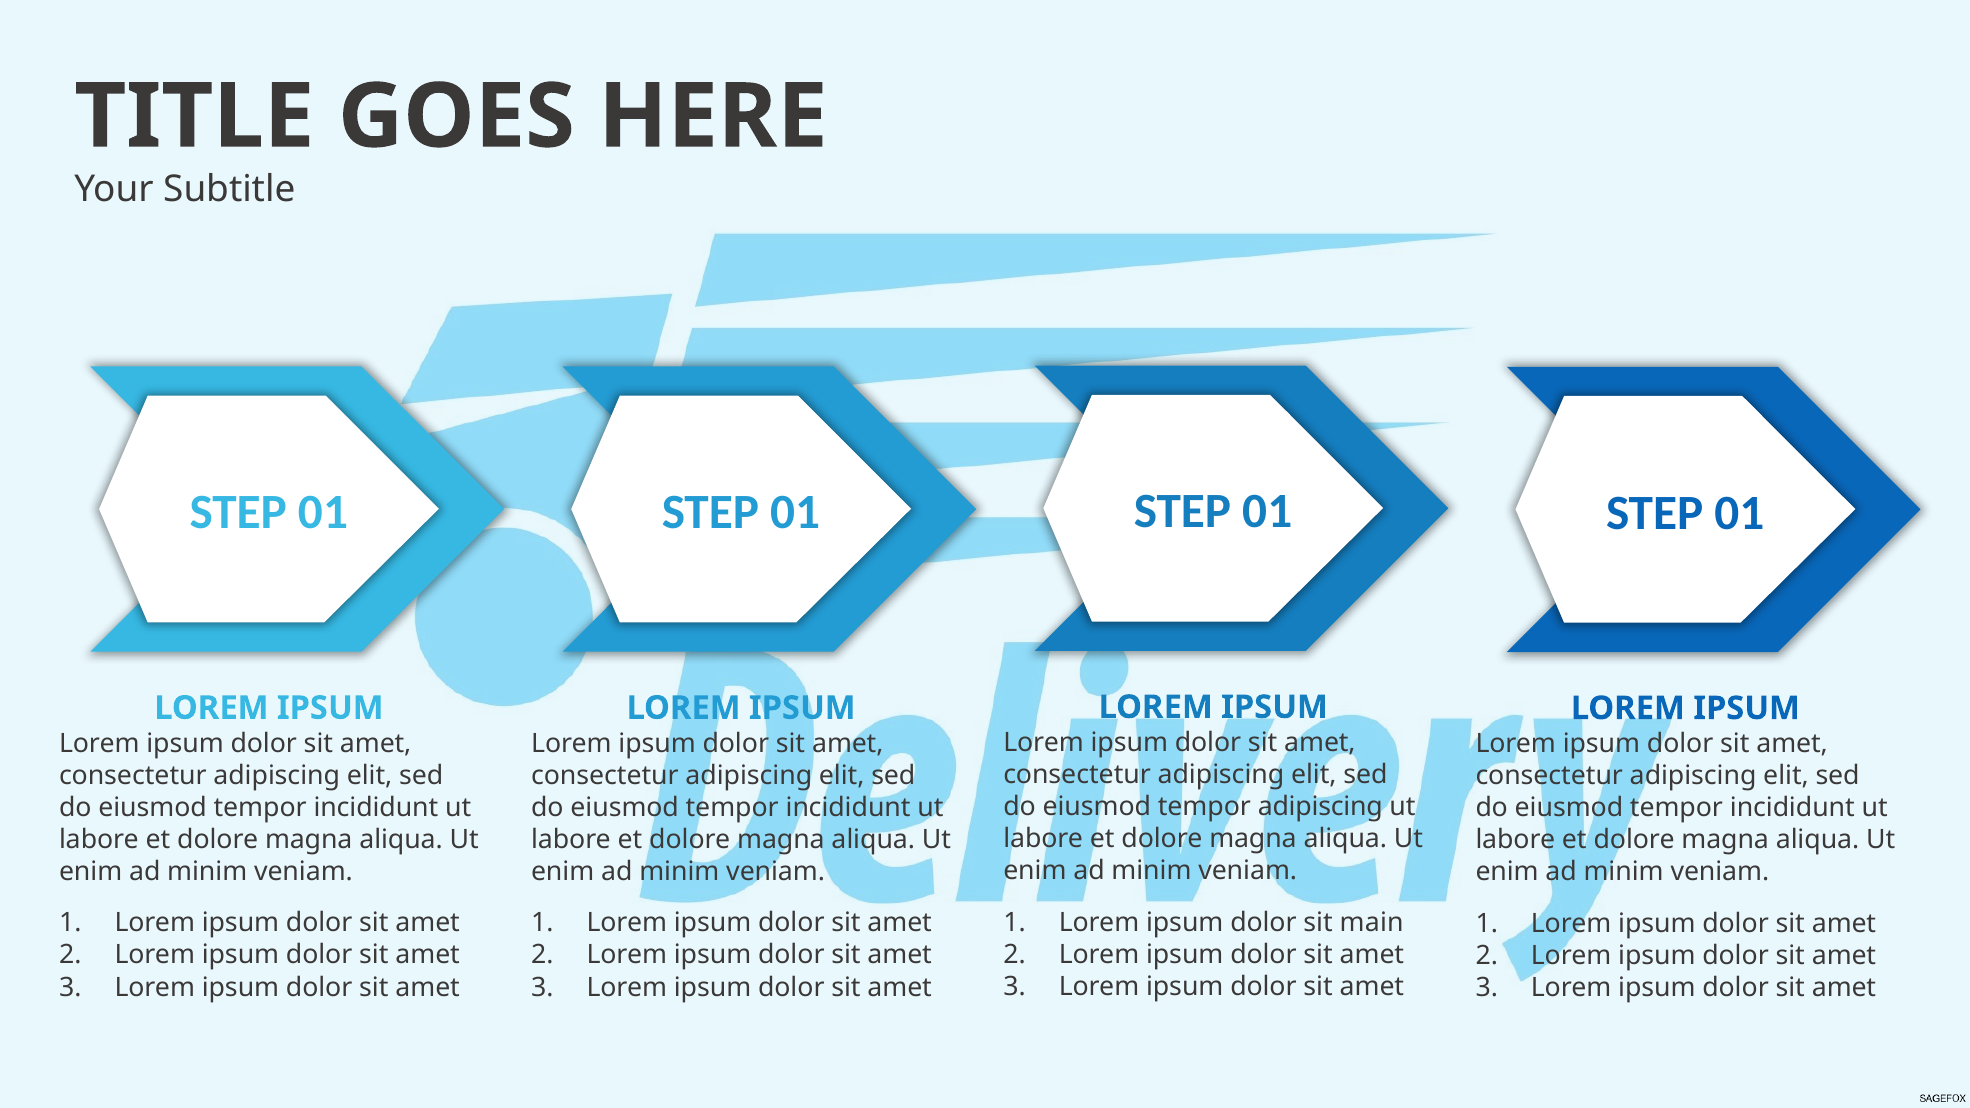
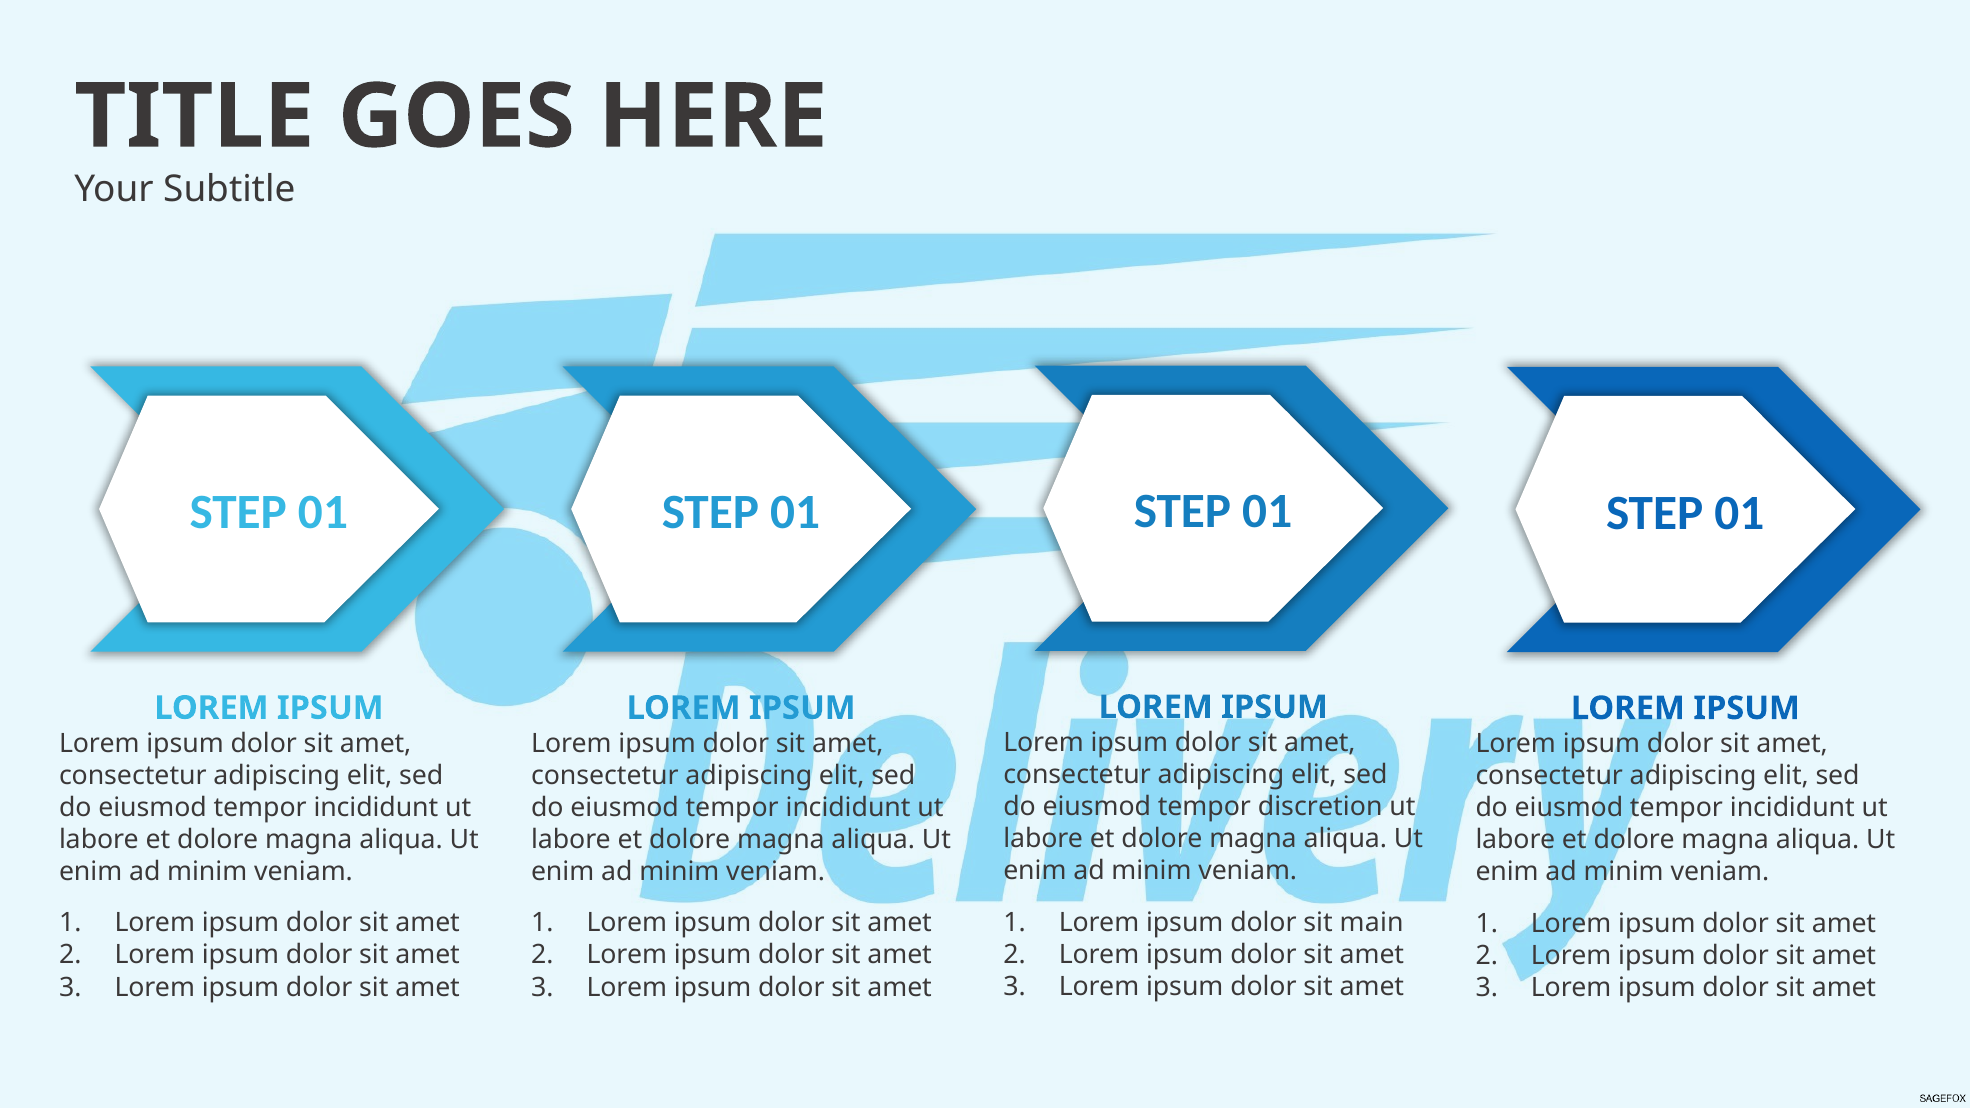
tempor adipiscing: adipiscing -> discretion (1320, 807)
